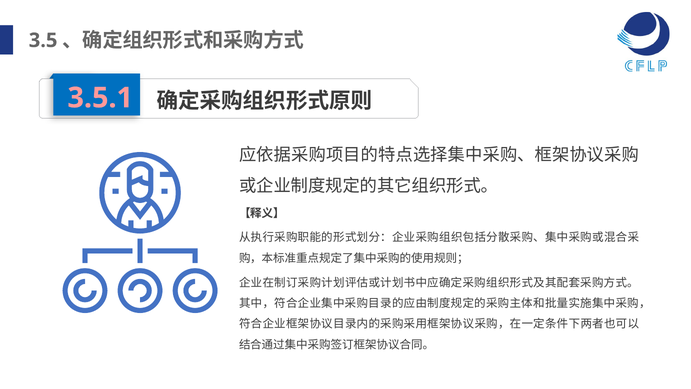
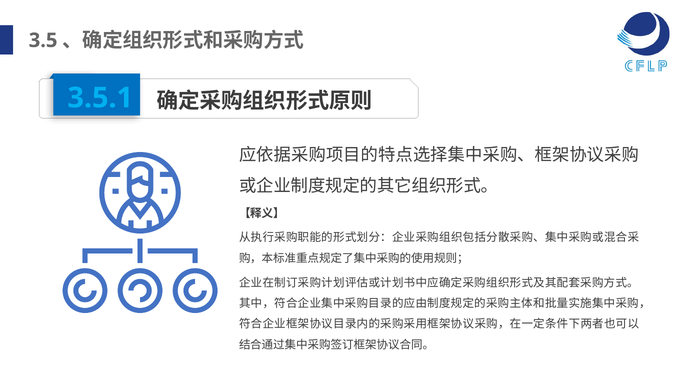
3.5.1 colour: pink -> light blue (100, 98)
